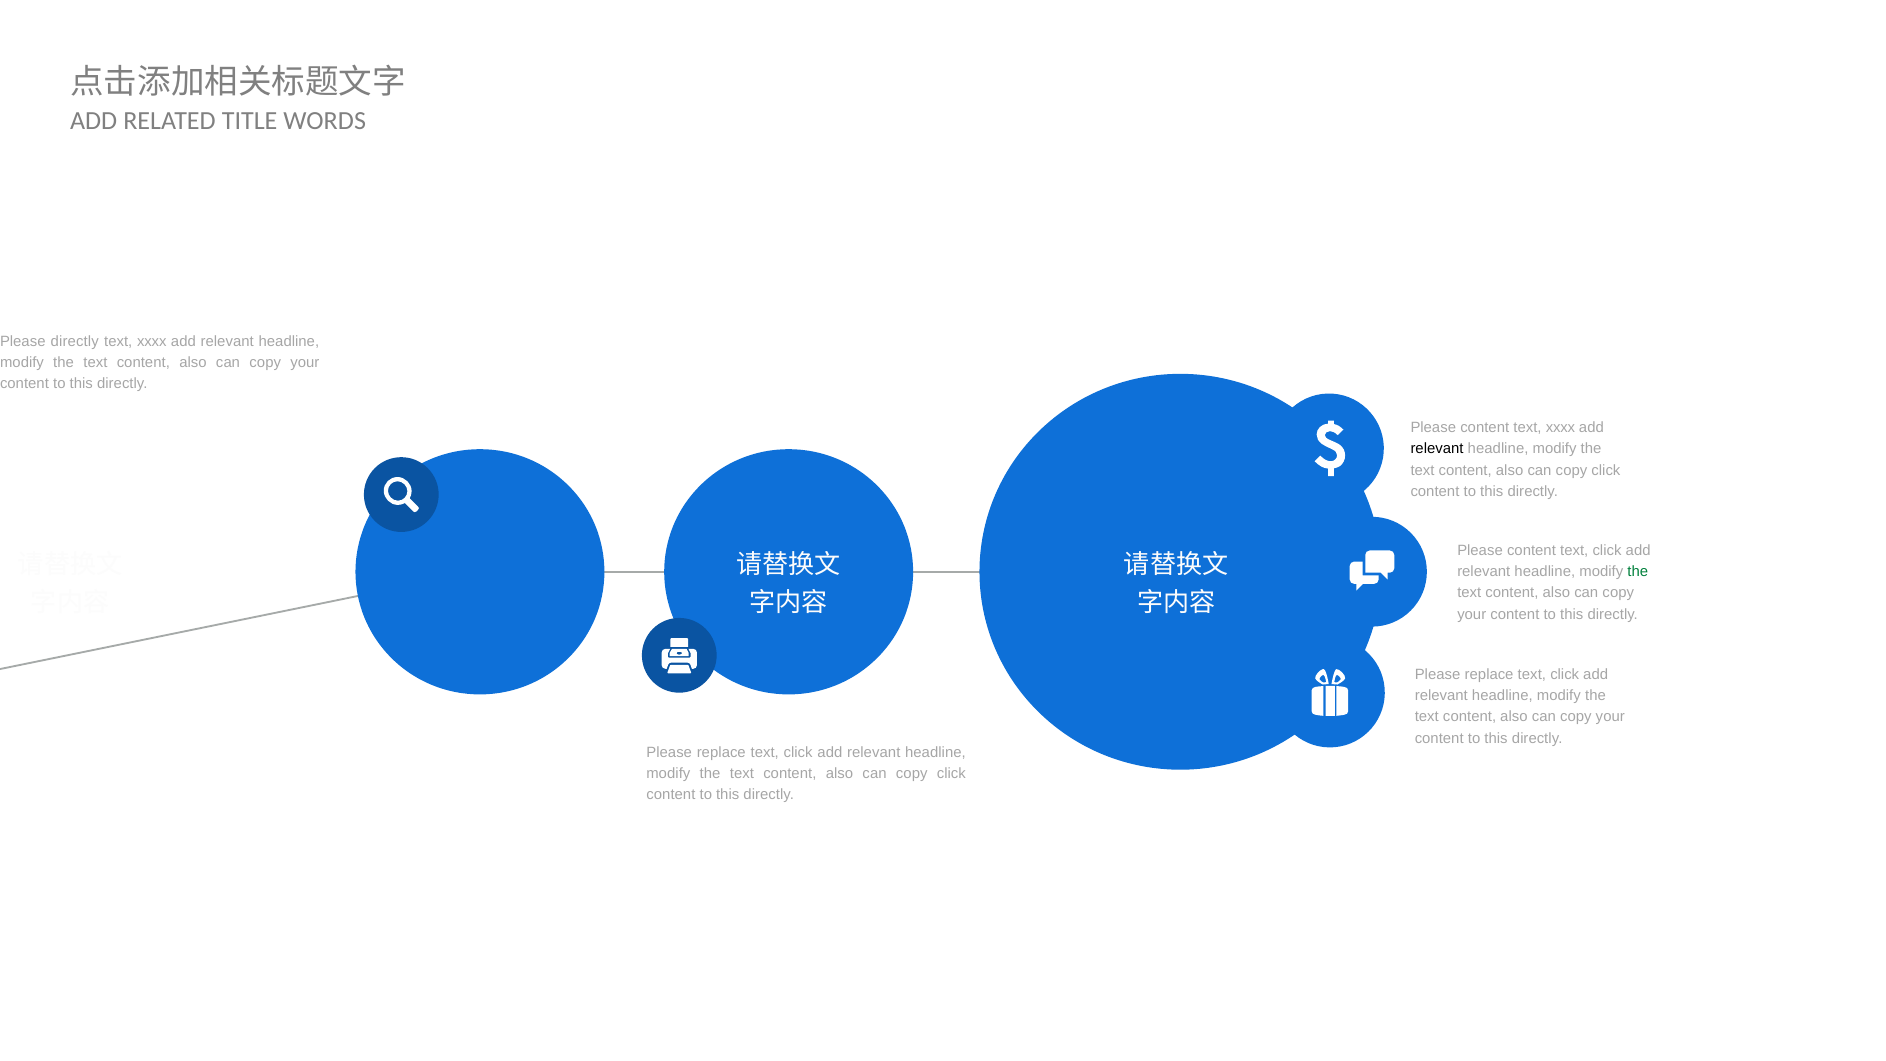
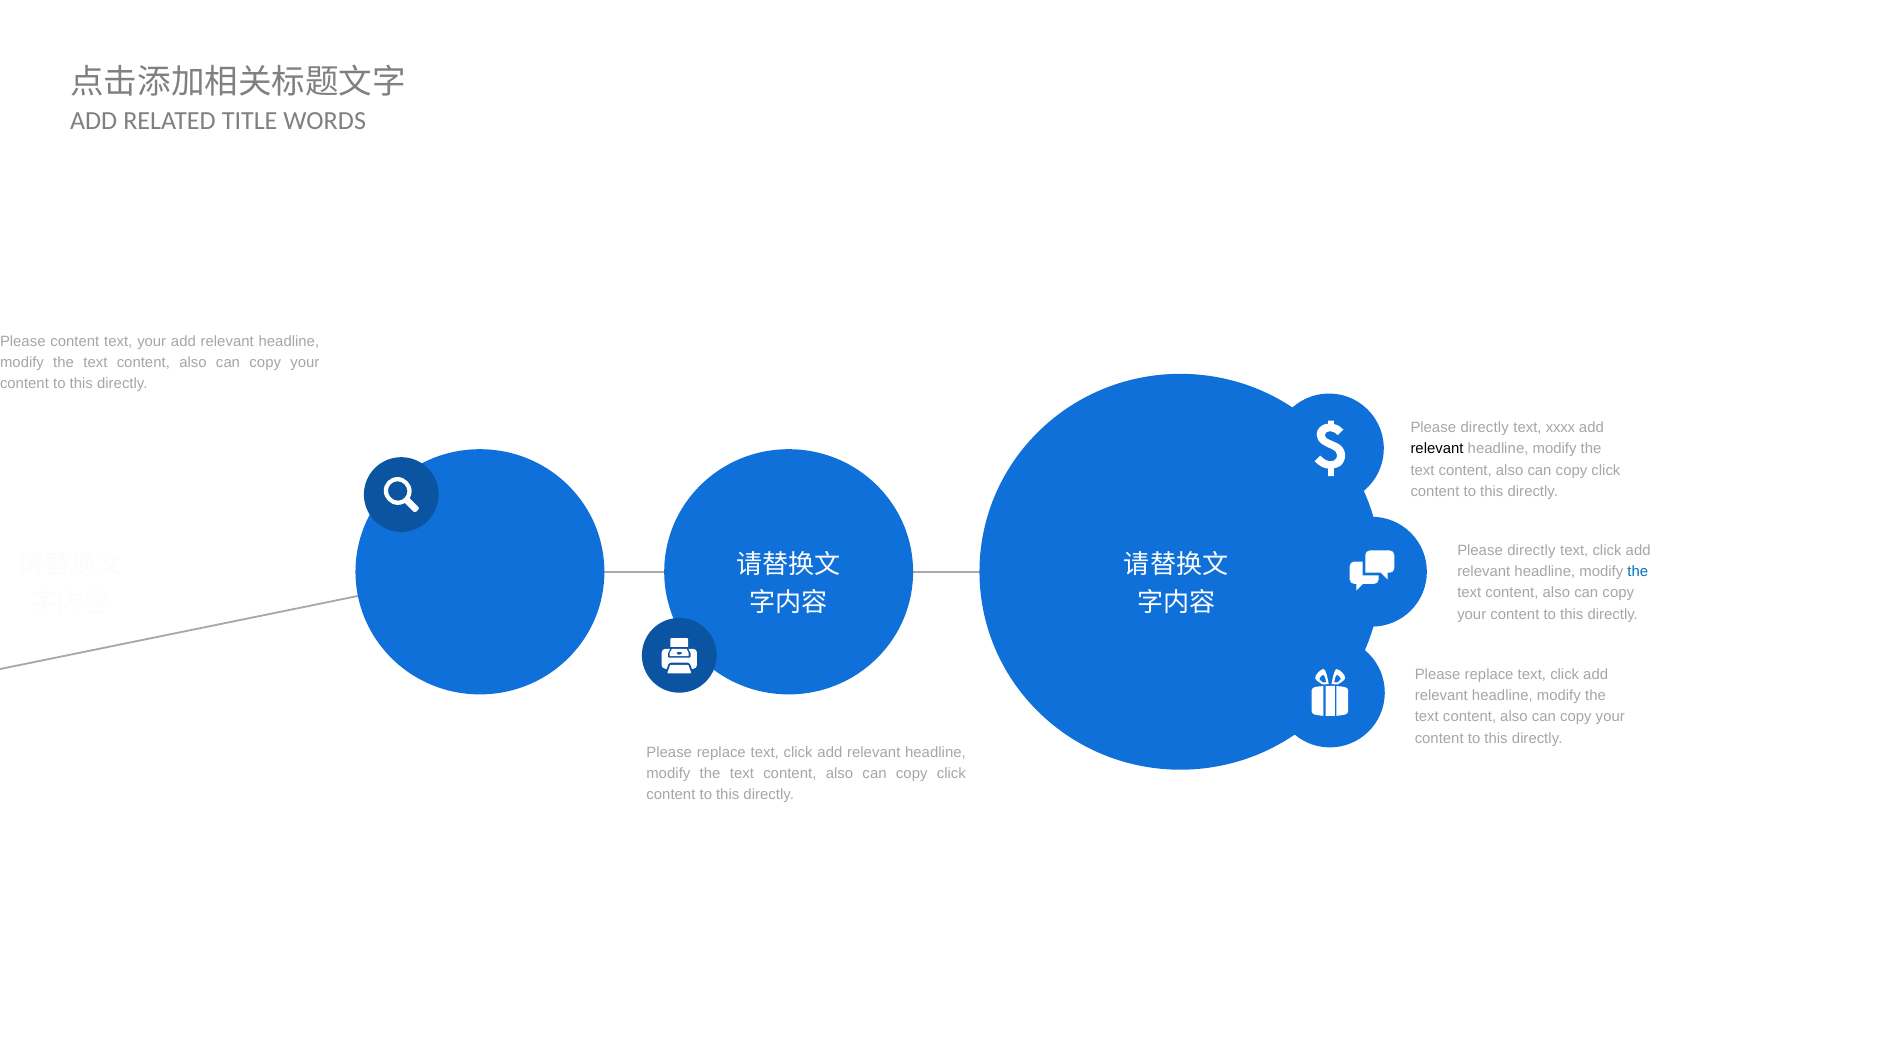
Please directly: directly -> content (75, 341)
xxxx: xxxx -> your (152, 341)
content: content -> directly (1485, 427)
content: content -> directly (1531, 550)
the colour: green -> blue (1638, 571)
